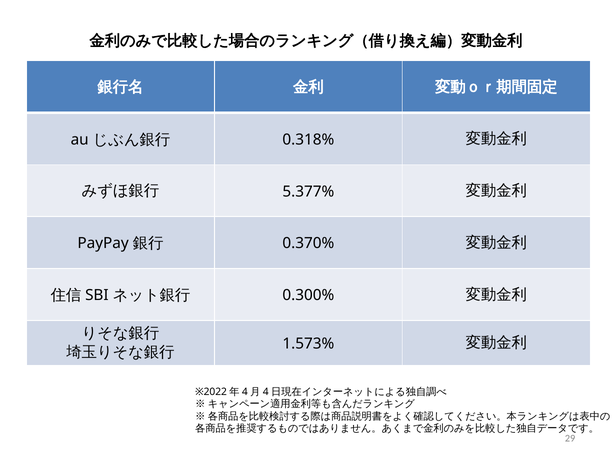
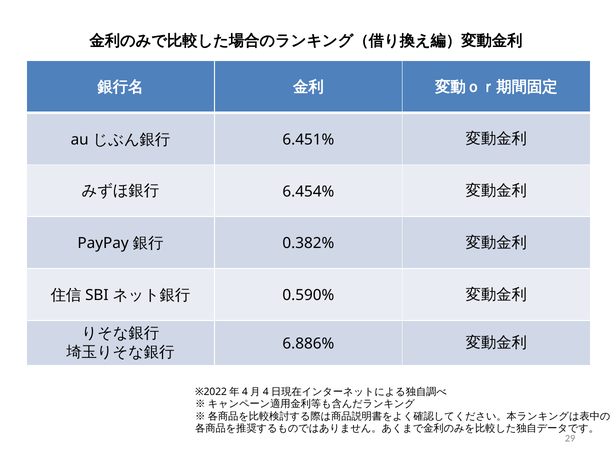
0.318%: 0.318% -> 6.451% (308, 140)
5.377%: 5.377% -> 6.454% (308, 191)
0.370%: 0.370% -> 0.382% (308, 243)
0.300%: 0.300% -> 0.590% (308, 295)
1.573%: 1.573% -> 6.886% (308, 344)
